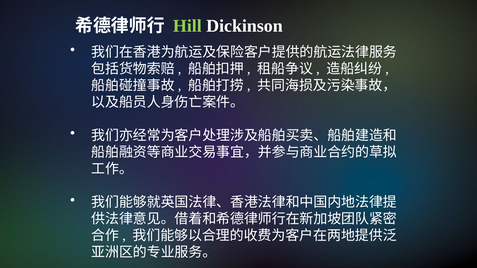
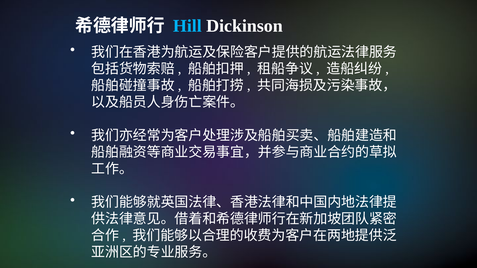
Hill colour: light green -> light blue (187, 26)
